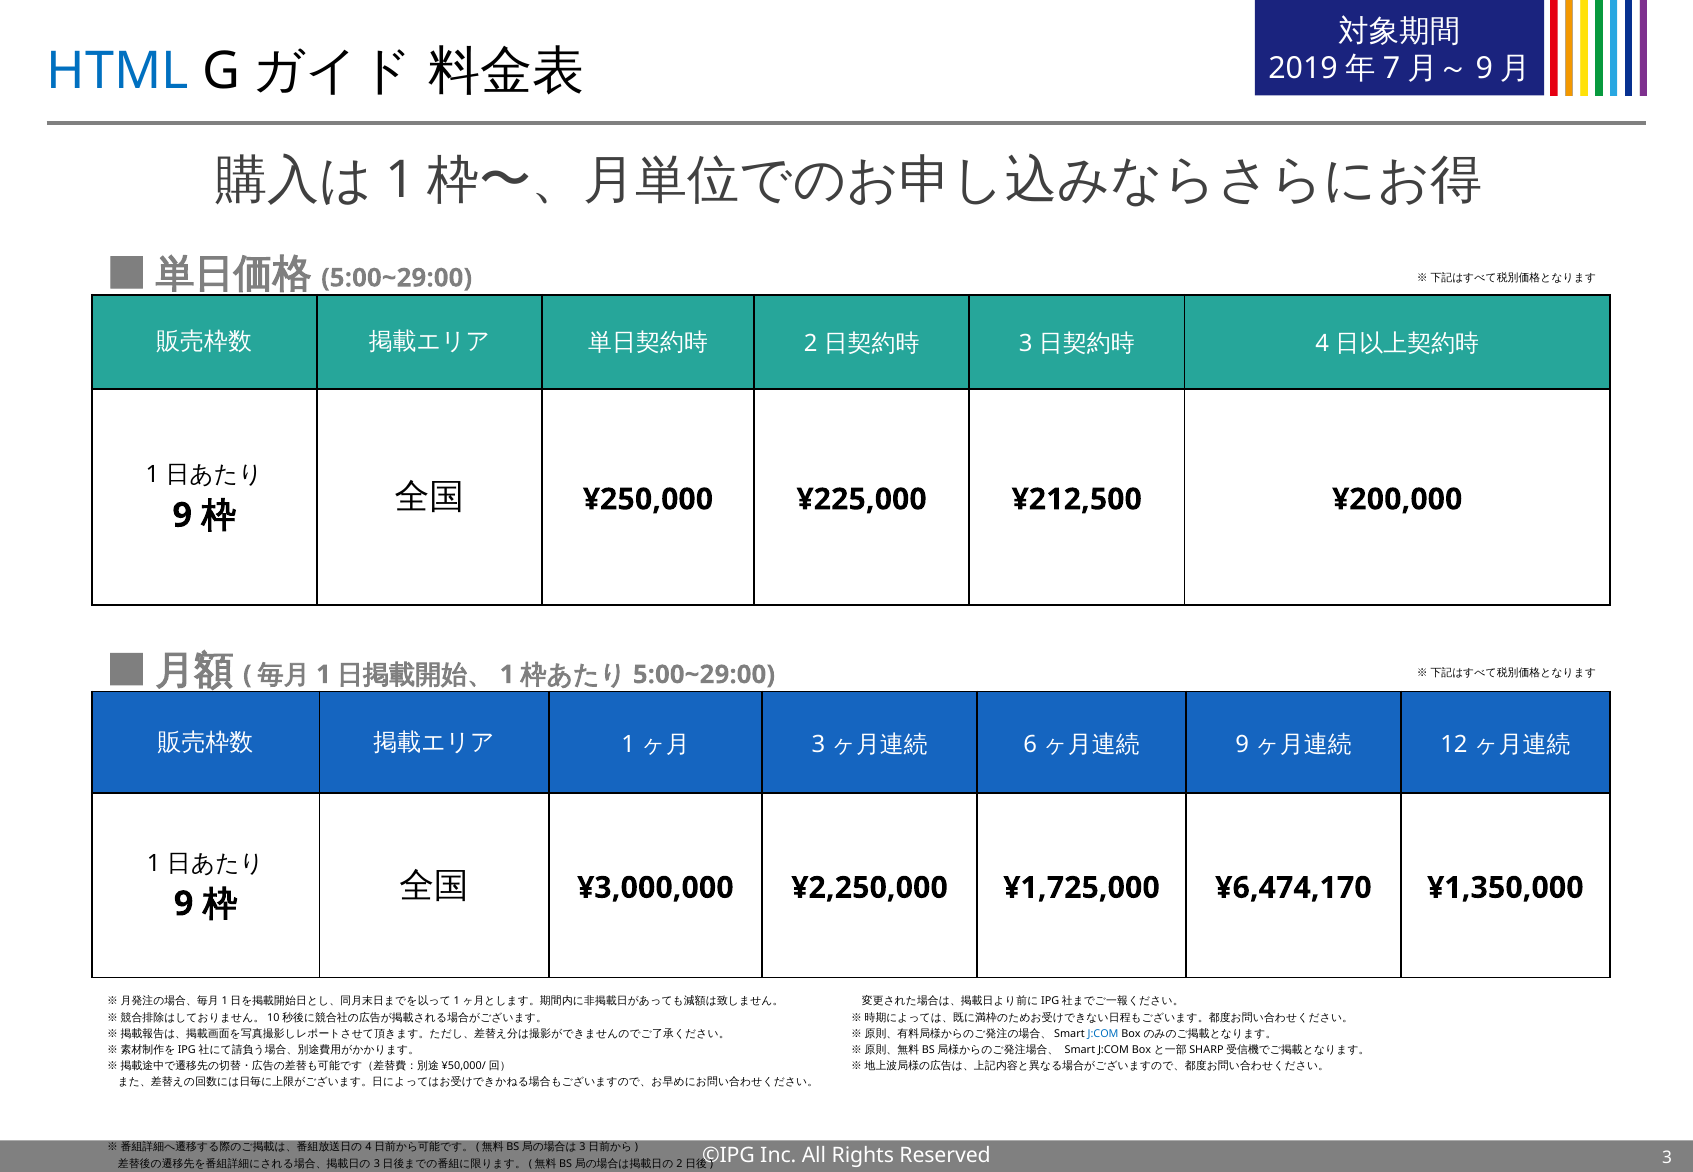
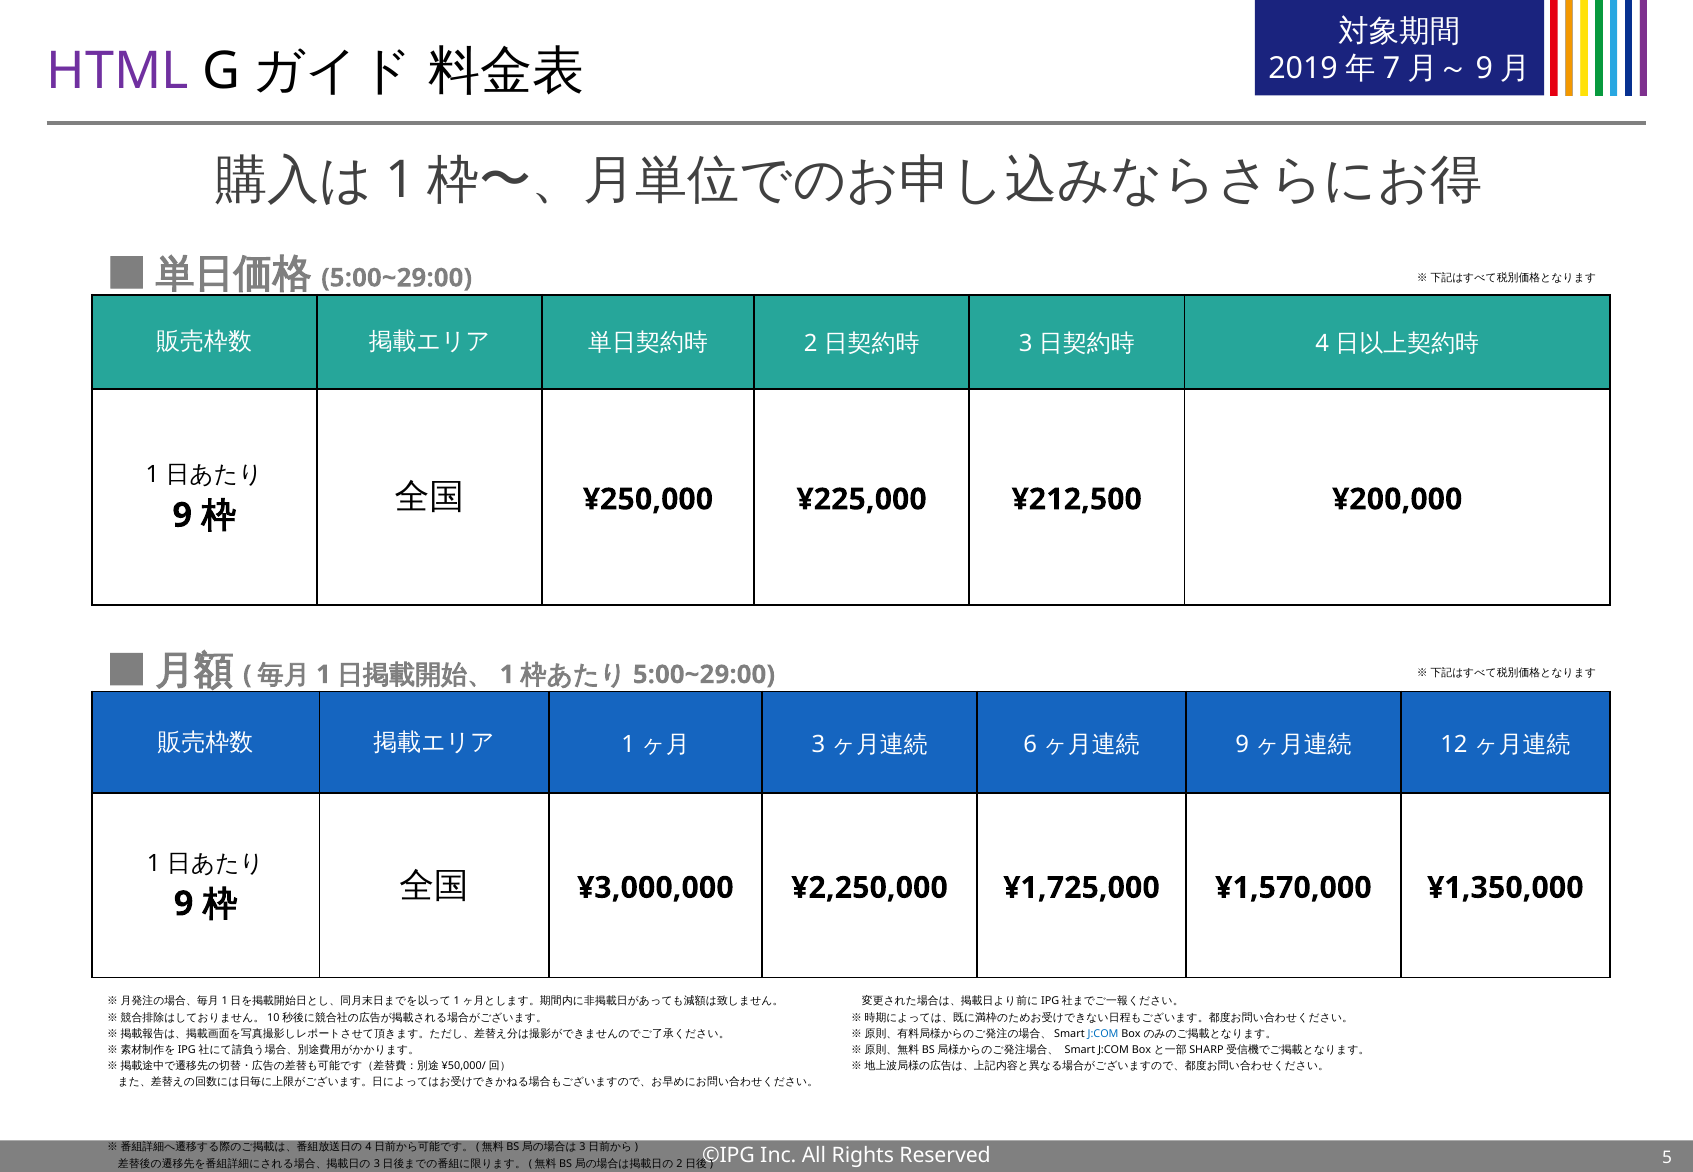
HTML colour: blue -> purple (118, 71)
¥6,474,170: ¥6,474,170 -> ¥1,570,000 (1293, 888)
Reserved 3: 3 -> 5 (1667, 1158)
